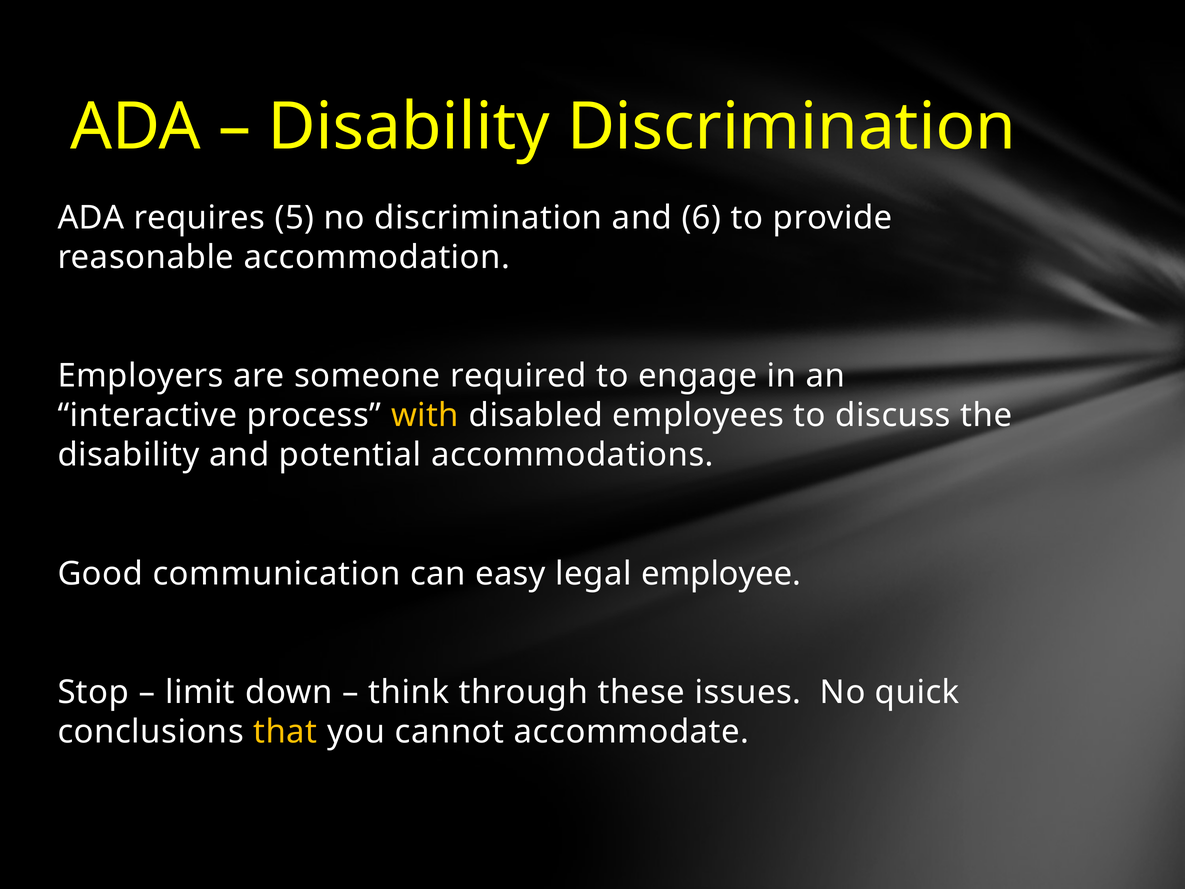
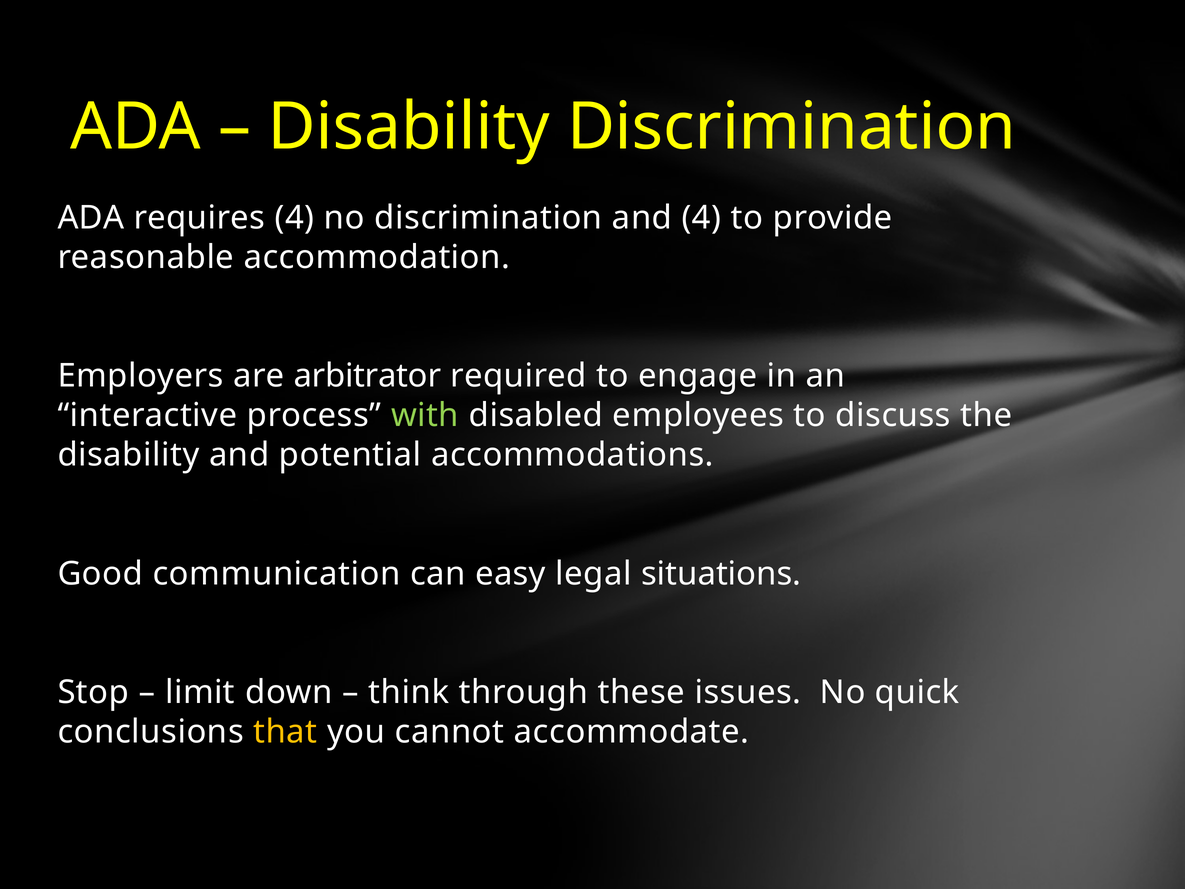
requires 5: 5 -> 4 (294, 218)
and 6: 6 -> 4 (701, 218)
someone: someone -> arbitrator (367, 376)
with colour: yellow -> light green (425, 415)
employee: employee -> situations (721, 574)
